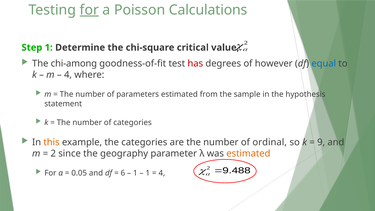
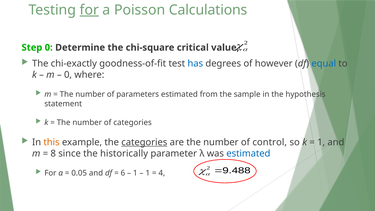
Step 1: 1 -> 0 (49, 48)
chi-among: chi-among -> chi-exactly (74, 63)
has colour: red -> blue (195, 63)
4: 4 -> 0 (68, 75)
categories underline: none -> present (144, 142)
ordinal: ordinal -> control (270, 142)
9: 9 -> 1 (321, 142)
2: 2 -> 8 (53, 153)
geography: geography -> historically (124, 153)
estimated colour: orange -> blue (248, 153)
